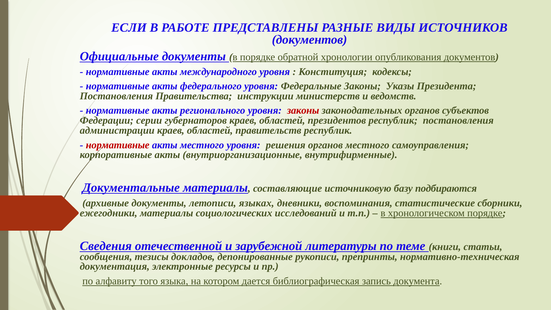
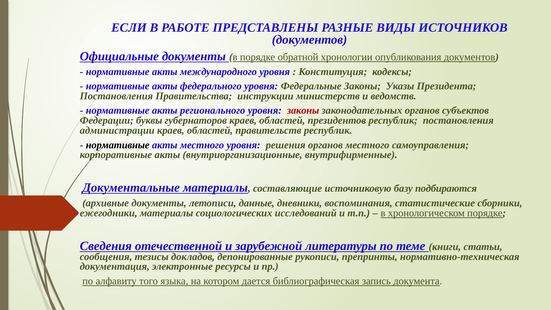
серии: серии -> буквы (149, 120)
нормативные colour: red -> black (118, 145)
языках: языках -> данные (257, 203)
